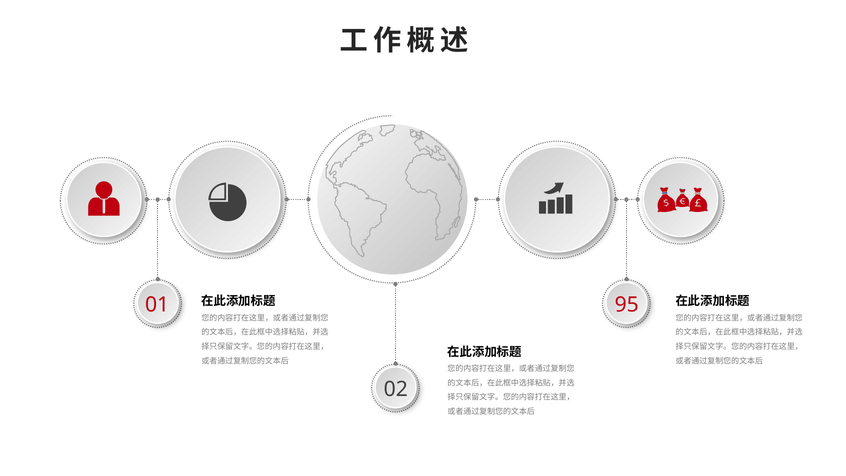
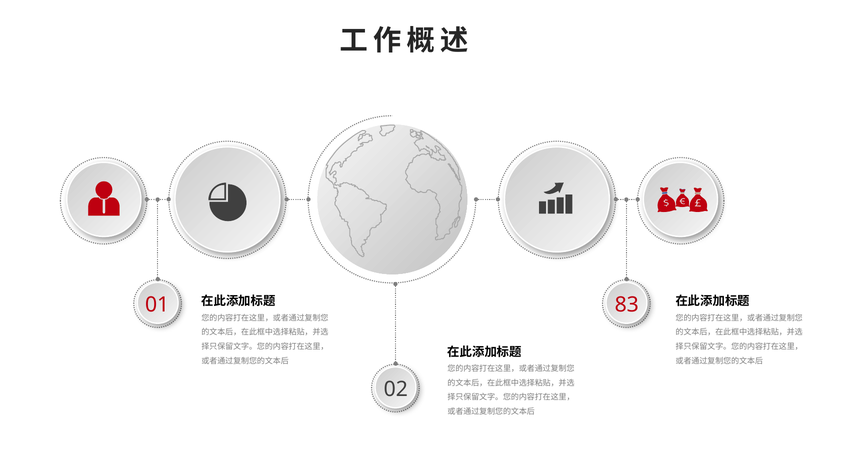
95: 95 -> 83 (627, 305)
